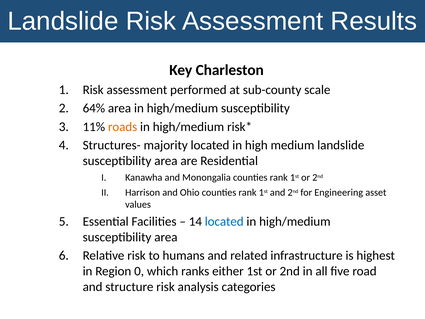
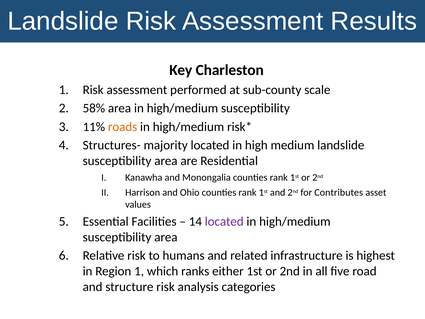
64%: 64% -> 58% (94, 108)
Engineering: Engineering -> Contributes (339, 192)
located colour: blue -> purple (224, 221)
Region 0: 0 -> 1 (139, 271)
